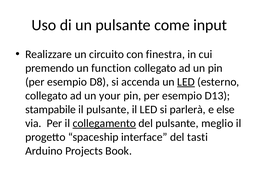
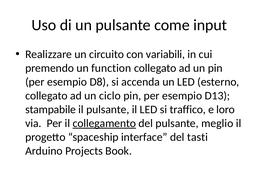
finestra: finestra -> variabili (165, 54)
LED underline: present -> none (186, 82)
your: your -> ciclo (110, 96)
parlerà: parlerà -> traffico (188, 110)
else: else -> loro (226, 110)
